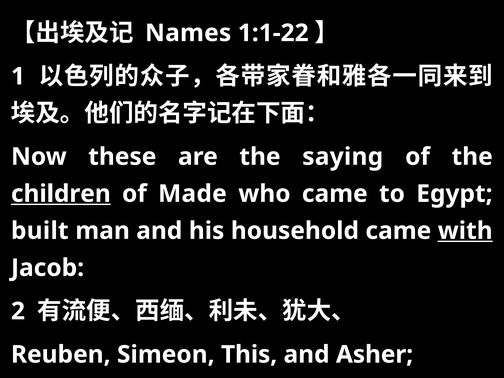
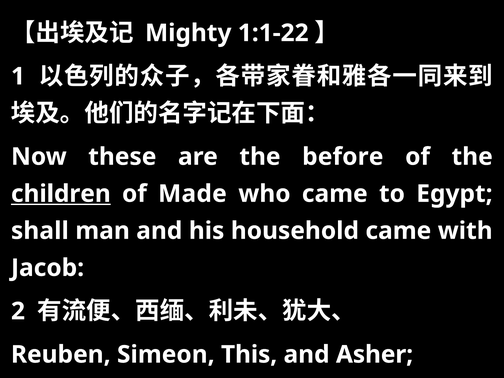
Names: Names -> Mighty (188, 33)
saying: saying -> before (343, 157)
built: built -> shall (40, 231)
with underline: present -> none (465, 231)
